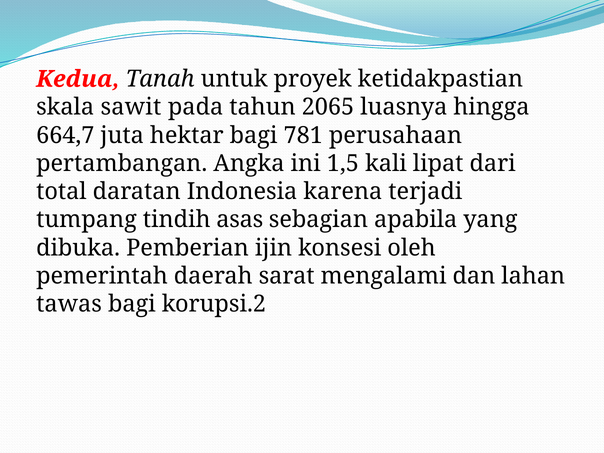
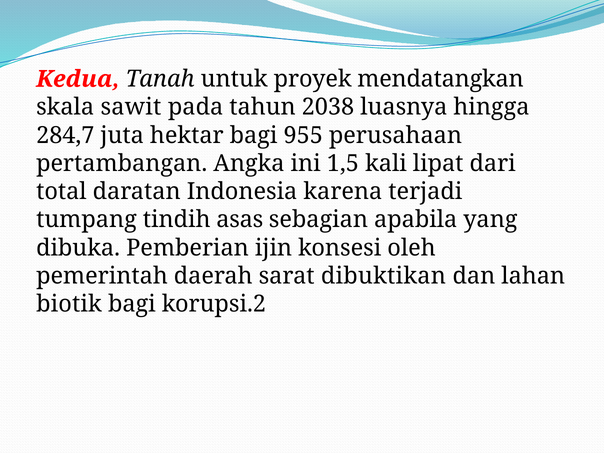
ketidakpastian: ketidakpastian -> mendatangkan (441, 79)
2065: 2065 -> 2038 (328, 107)
664,7: 664,7 -> 284,7 (65, 135)
781: 781 -> 955 (303, 135)
mengalami: mengalami -> dibuktikan (383, 276)
tawas: tawas -> biotik (69, 304)
